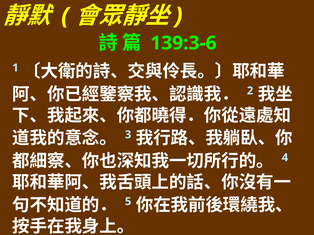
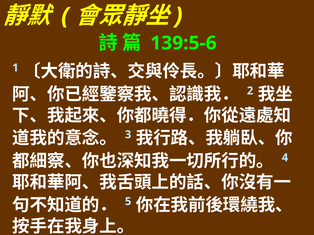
139:3-6: 139:3-6 -> 139:5-6 (183, 43)
